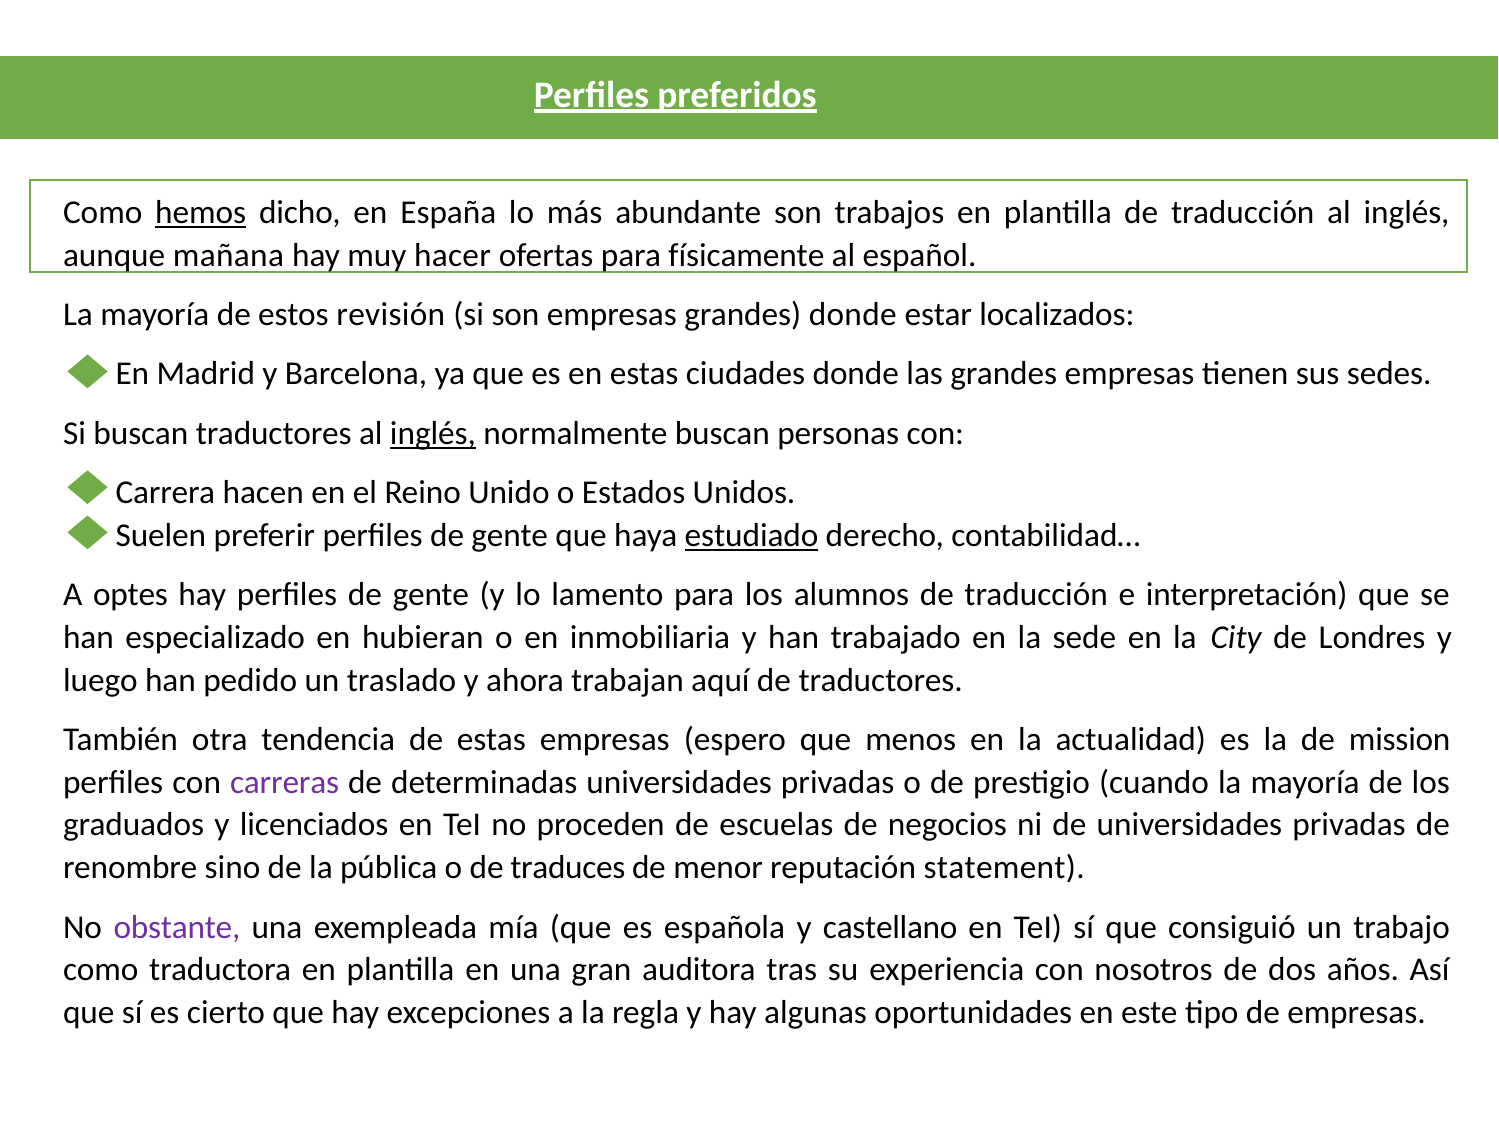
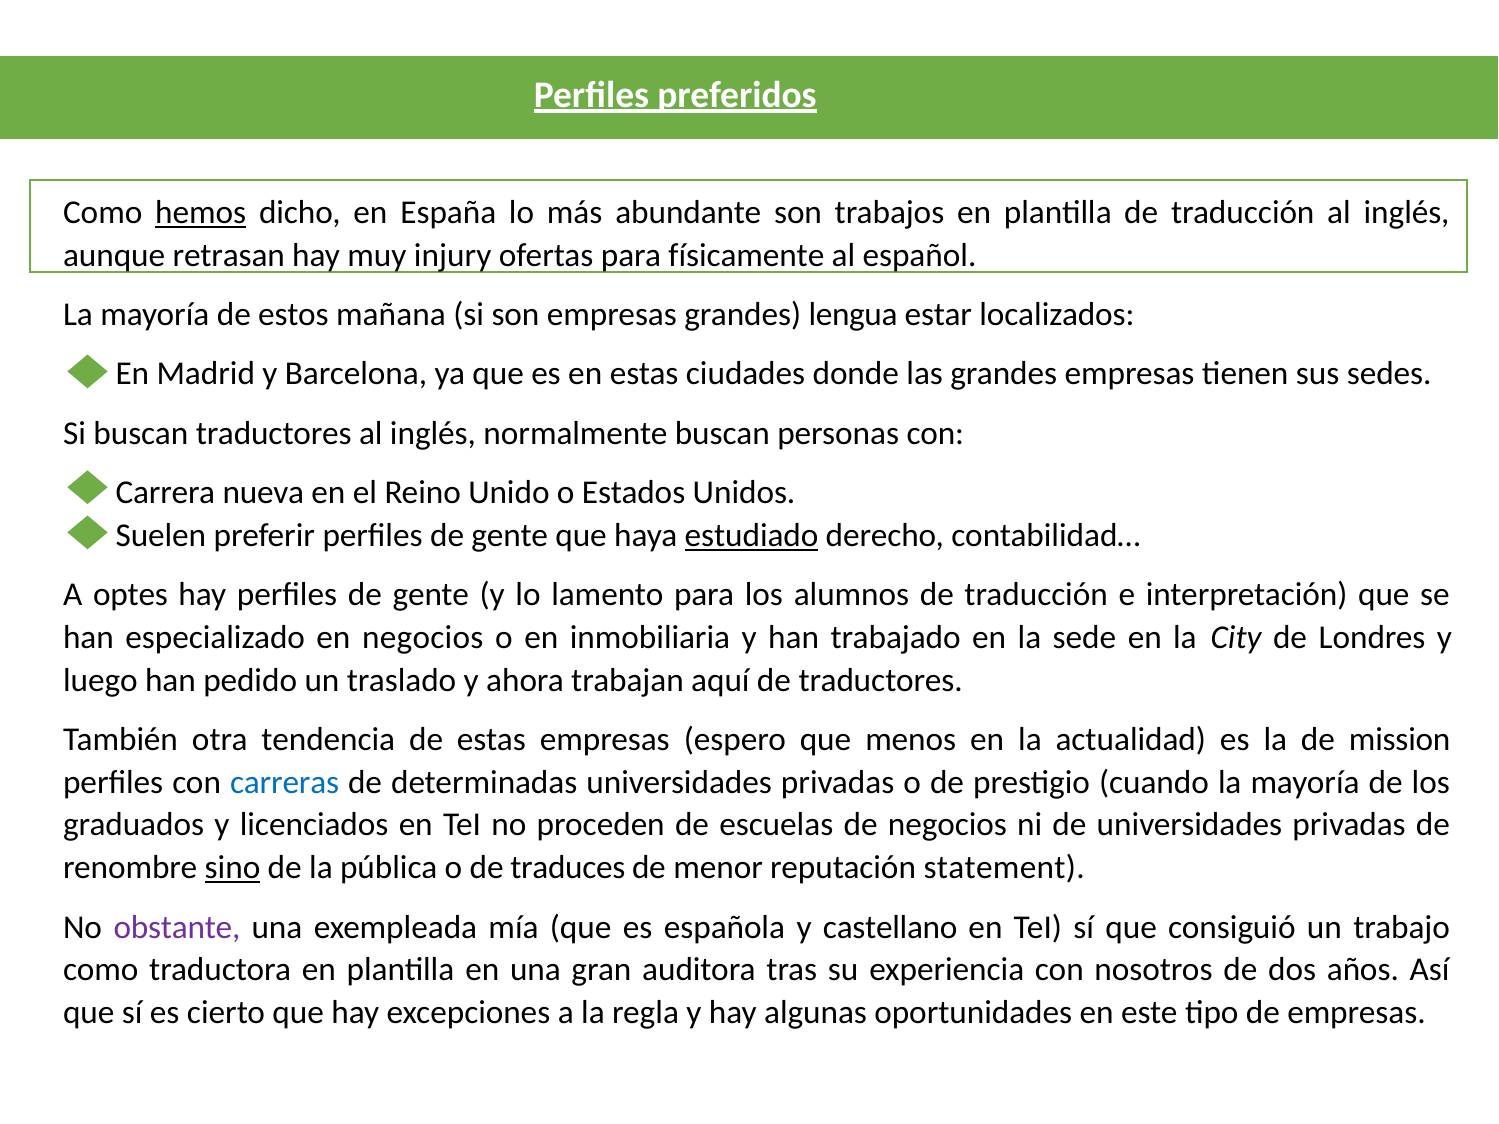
mañana: mañana -> retrasan (229, 255)
hacer: hacer -> injury (453, 255)
revisión: revisión -> mañana (391, 315)
grandes donde: donde -> lengua (853, 315)
inglés underline: present -> none (433, 433)
hacen: hacen -> nueva (263, 493)
en hubieran: hubieran -> negocios (423, 638)
carreras colour: purple -> blue (285, 782)
sino underline: none -> present (232, 868)
